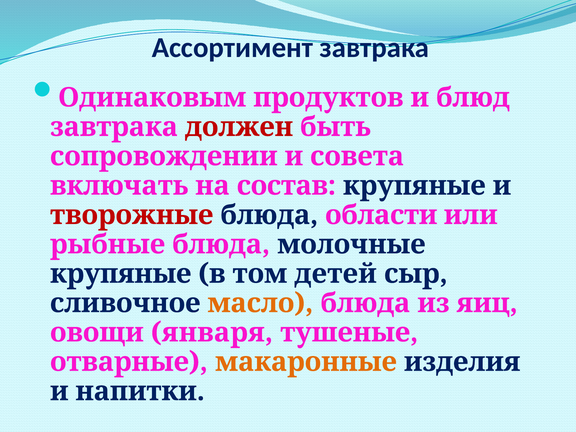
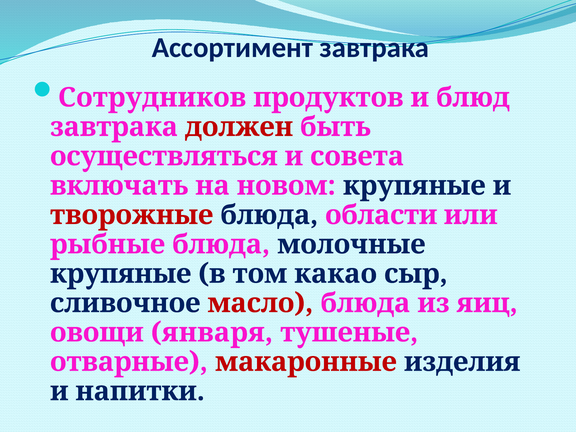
Одинаковым: Одинаковым -> Сотрудников (152, 98)
сопровождении: сопровождении -> осуществляться (164, 156)
состав: состав -> новом (286, 186)
детей: детей -> какао (336, 274)
масло colour: orange -> red (260, 303)
макаронные colour: orange -> red (306, 362)
